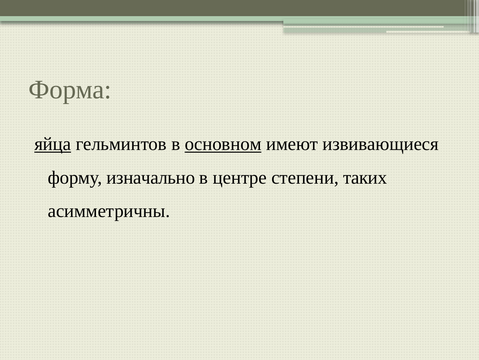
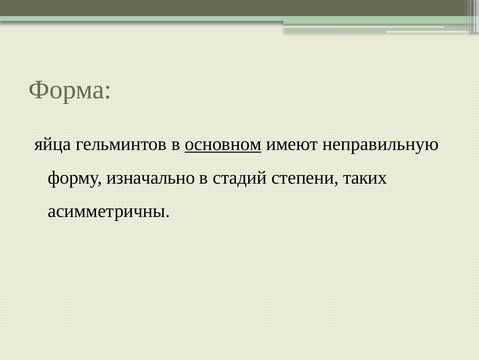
яйца underline: present -> none (53, 144)
извивающиеся: извивающиеся -> неправильную (381, 144)
центре: центре -> стадий (240, 177)
